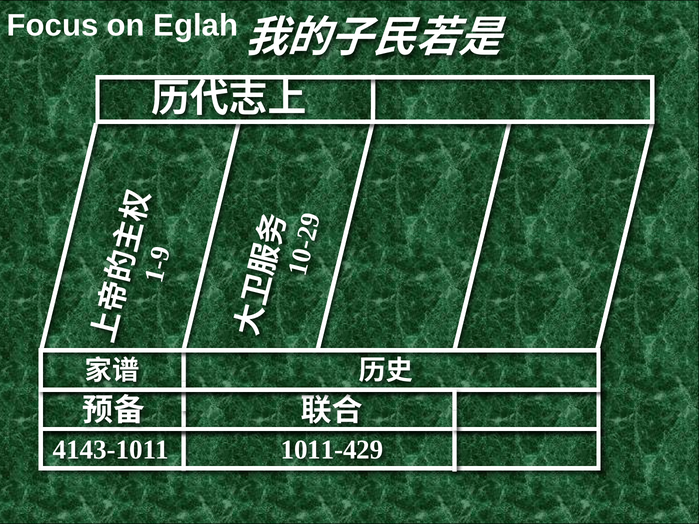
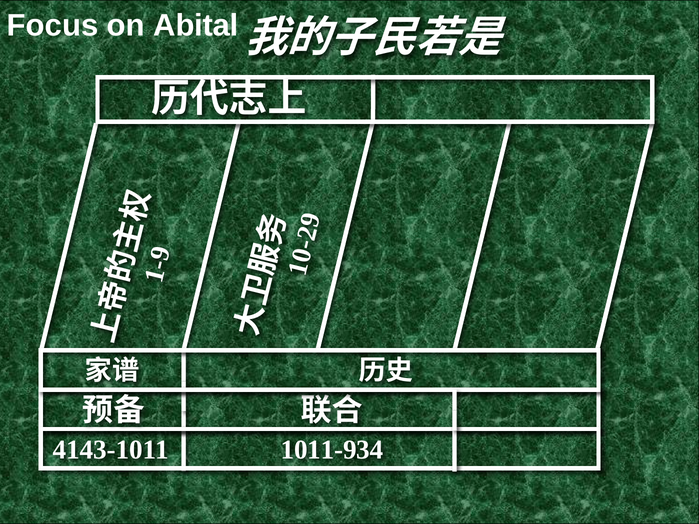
Eglah: Eglah -> Abital (196, 25)
1011-429: 1011-429 -> 1011-934 (332, 450)
